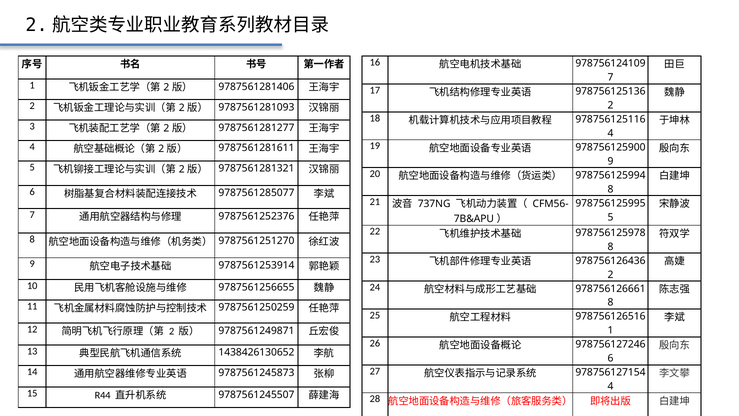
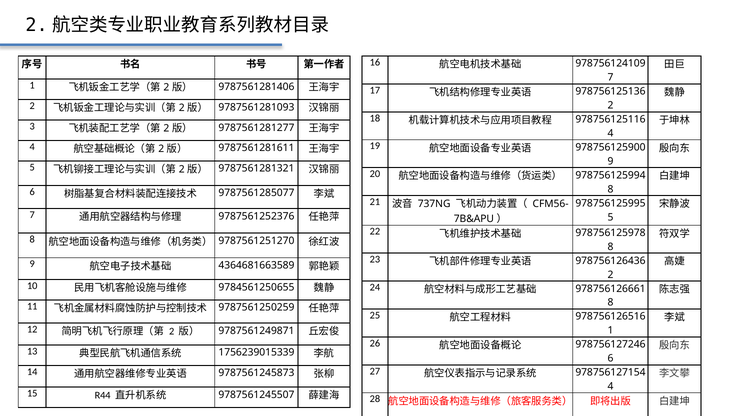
9787561253914: 9787561253914 -> 4364681663589 (256, 265)
9787561256655: 9787561256655 -> 9784561250655 (256, 287)
1438426130652: 1438426130652 -> 1756239015339 (256, 352)
